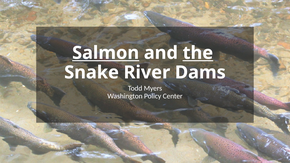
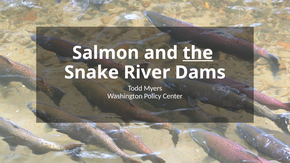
Salmon underline: present -> none (106, 53)
